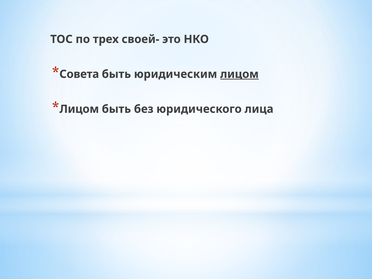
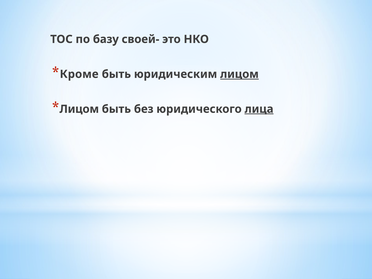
трех: трех -> базу (106, 39)
Совета: Совета -> Кроме (79, 74)
лица underline: none -> present (259, 109)
